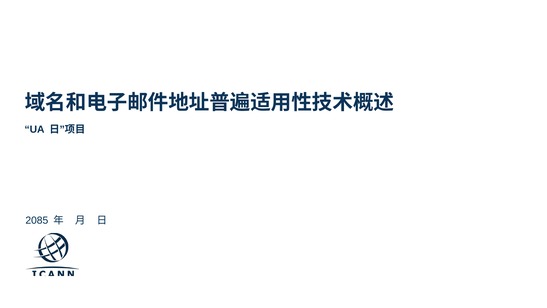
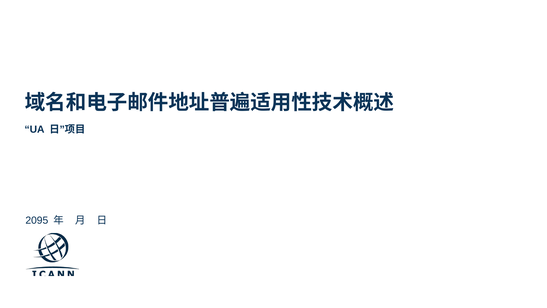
2085: 2085 -> 2095 (37, 220)
